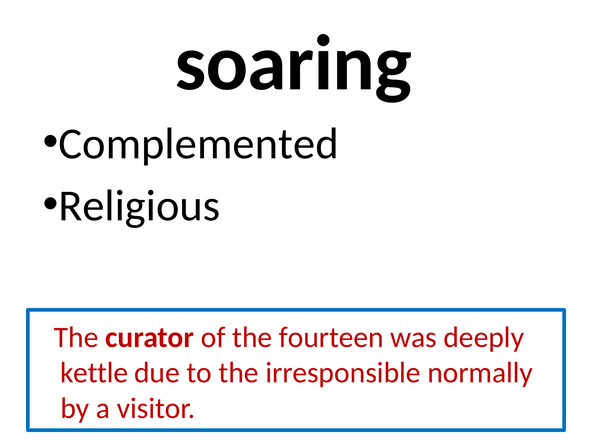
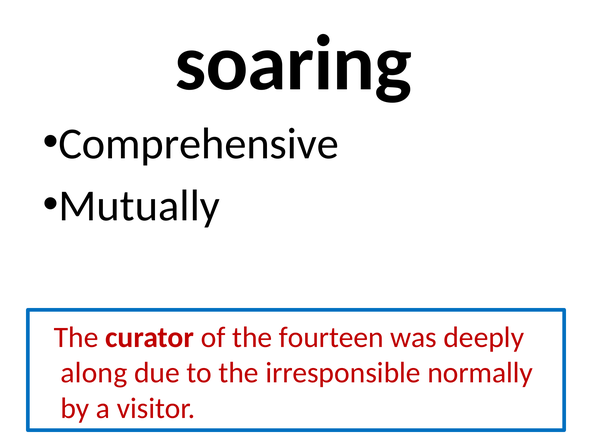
Complemented: Complemented -> Comprehensive (199, 144)
Religious: Religious -> Mutually (139, 206)
kettle: kettle -> along (94, 373)
